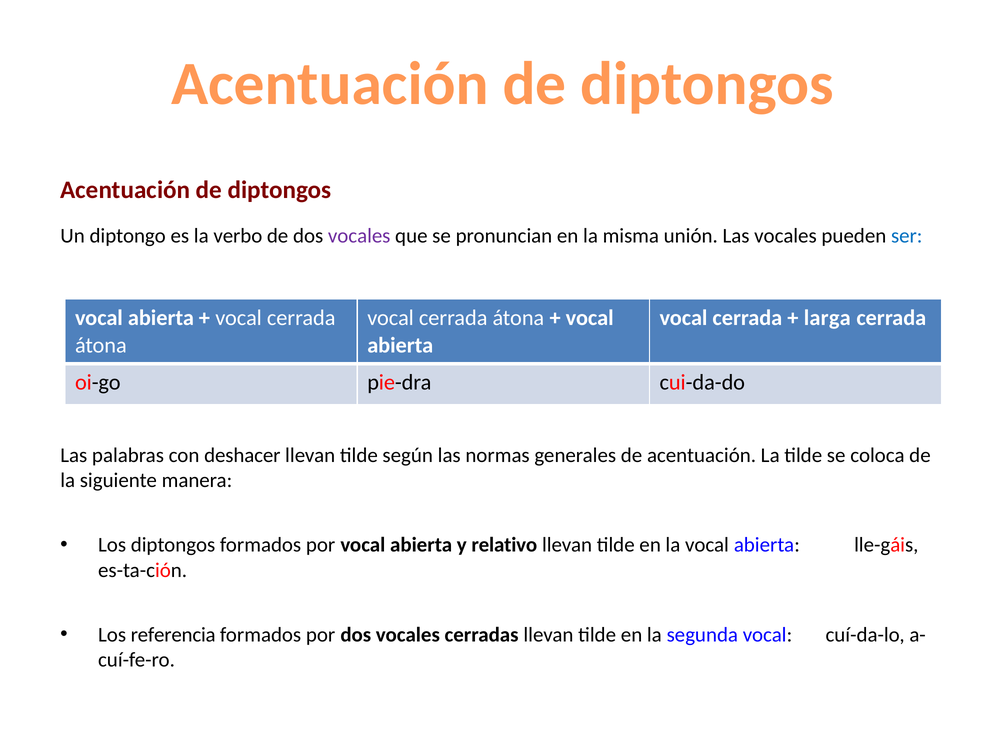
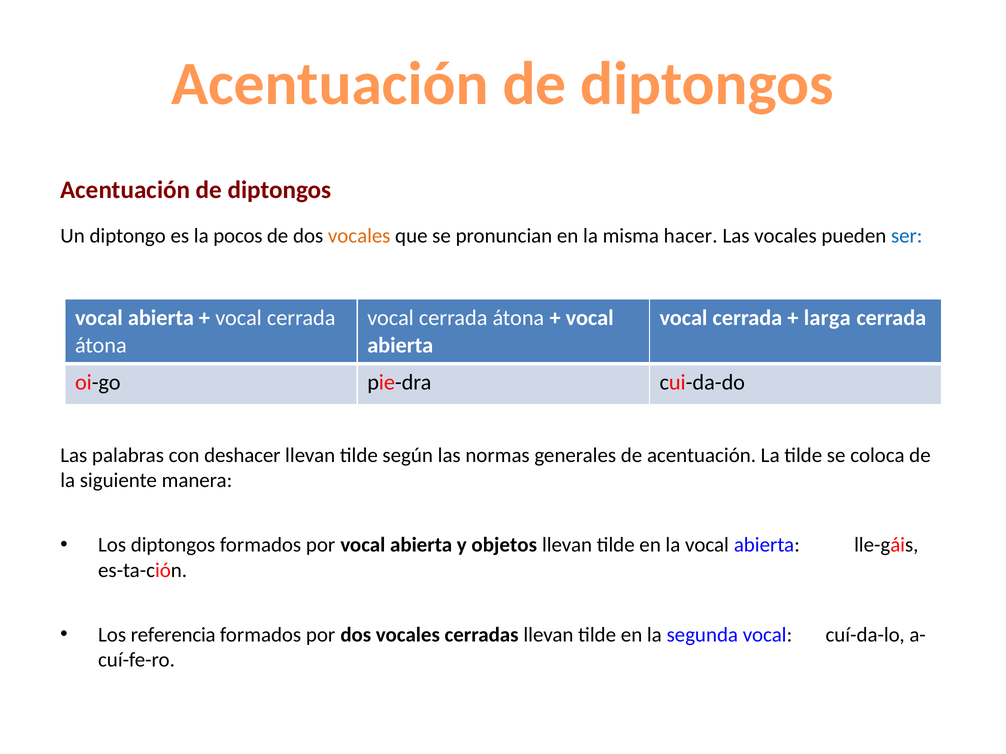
verbo: verbo -> pocos (238, 236)
vocales colour: purple -> orange (359, 236)
unión: unión -> hacer (691, 236)
relativo: relativo -> objetos (504, 545)
